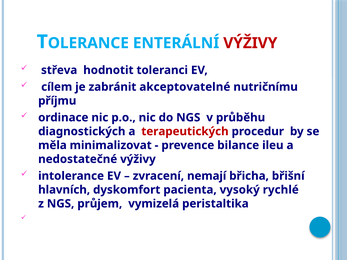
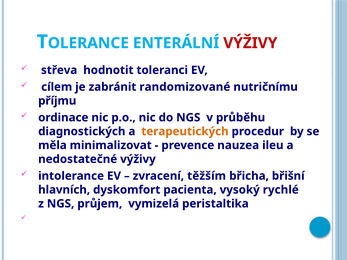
akceptovatelné: akceptovatelné -> randomizované (185, 87)
terapeutických colour: red -> orange (185, 132)
bilance: bilance -> nauzea (238, 145)
nemají: nemají -> těžším (207, 176)
